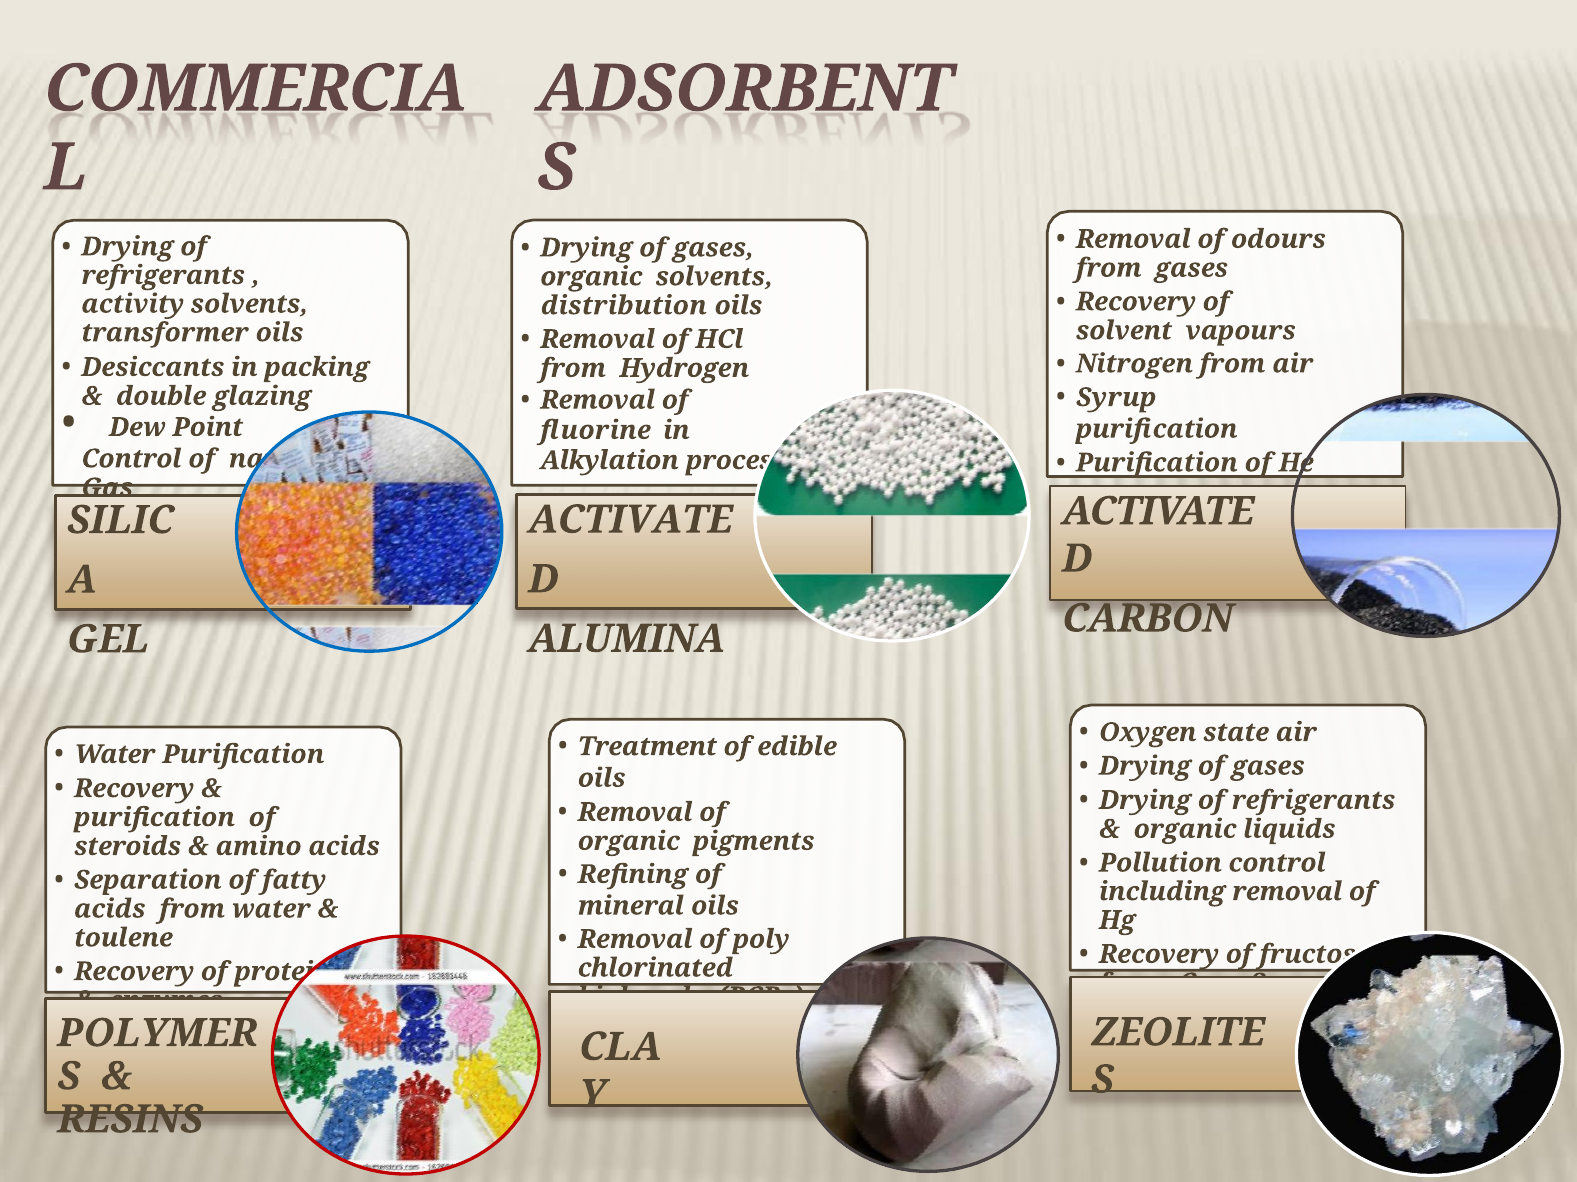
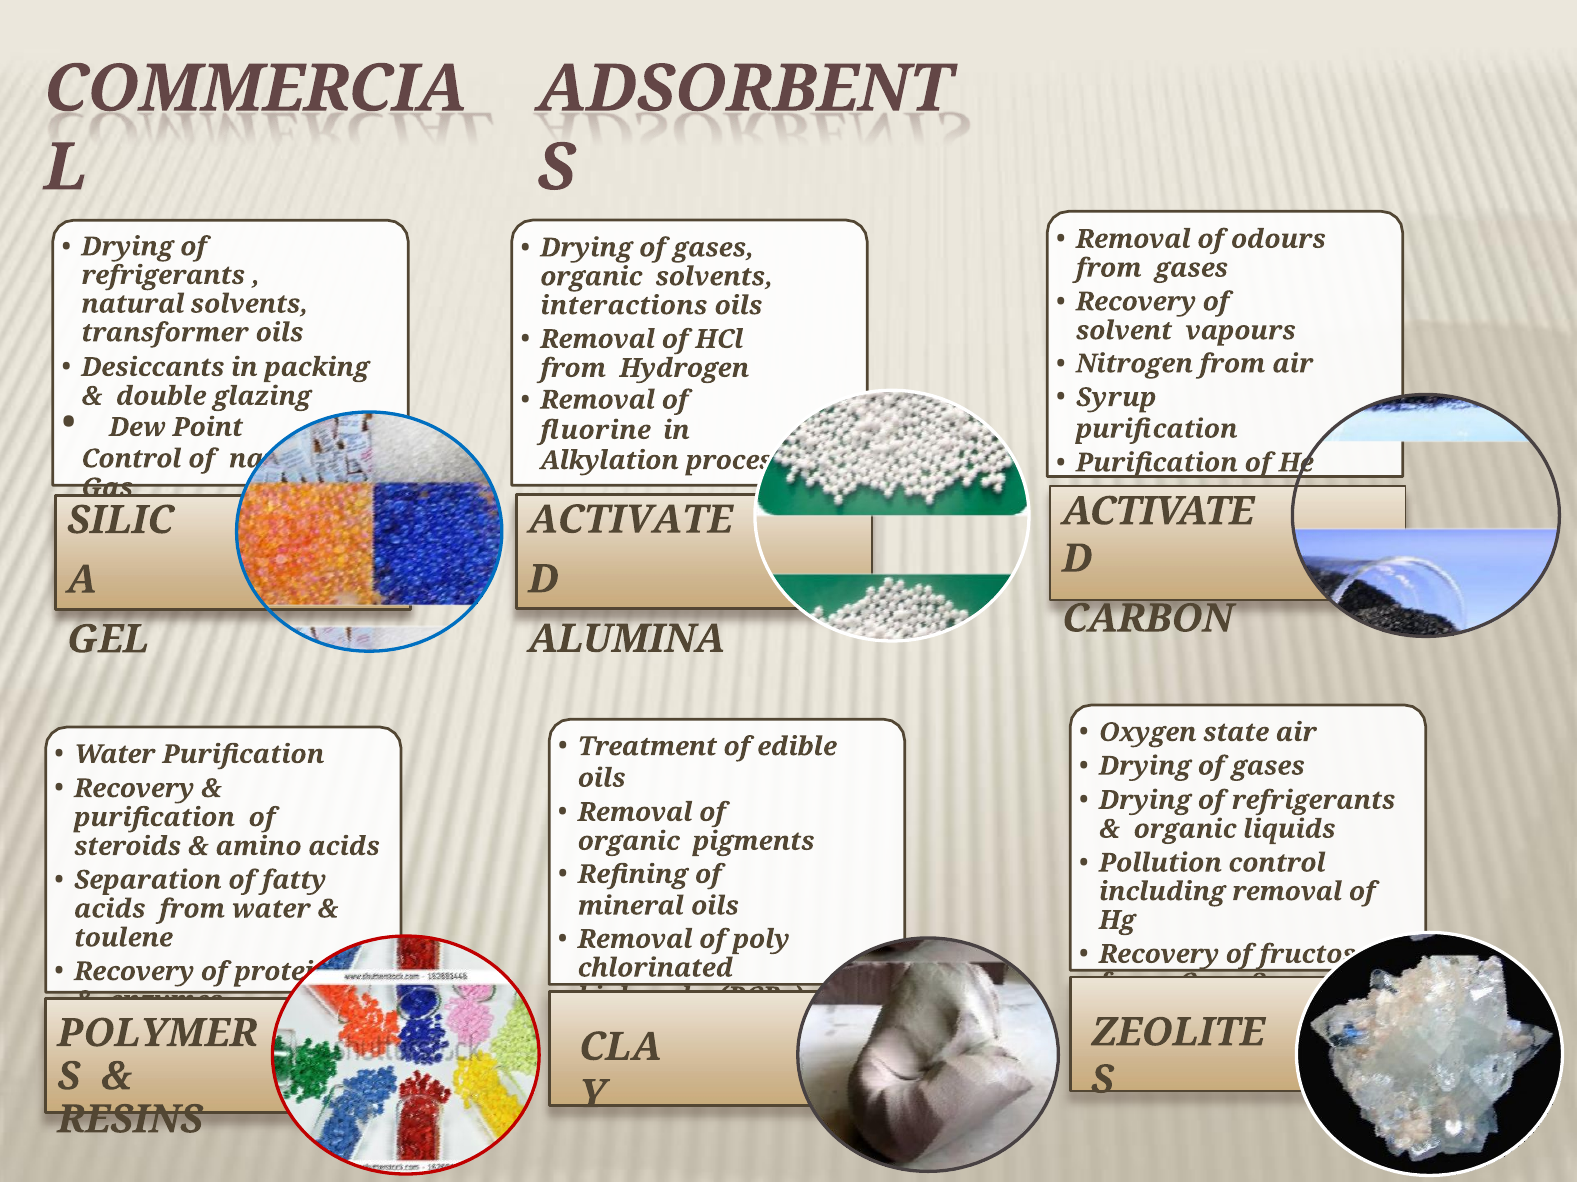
activity: activity -> natural (133, 304)
distribution: distribution -> interactions (624, 306)
